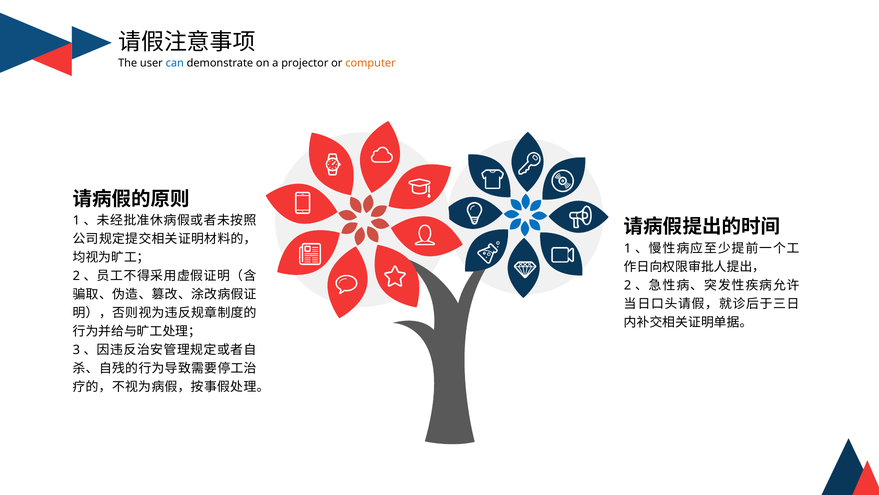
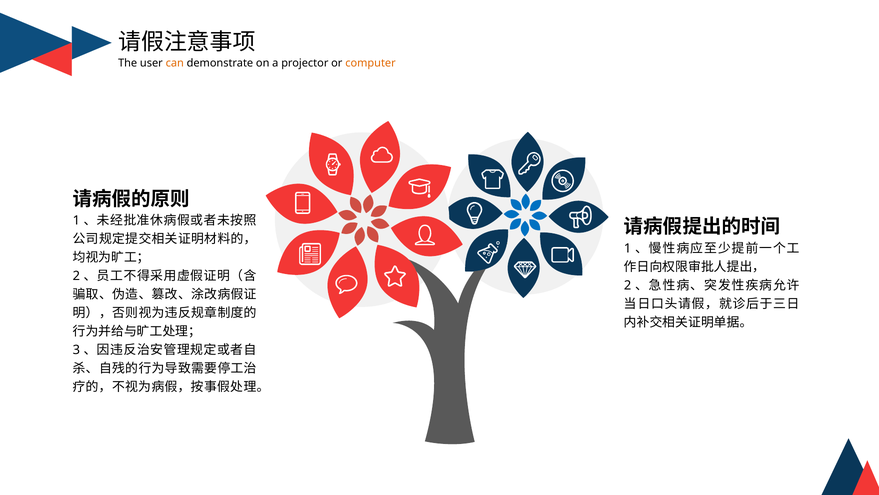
can colour: blue -> orange (175, 63)
